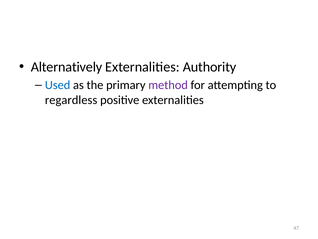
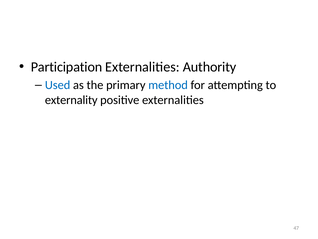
Alternatively: Alternatively -> Participation (67, 67)
method colour: purple -> blue (168, 85)
regardless: regardless -> externality (71, 100)
